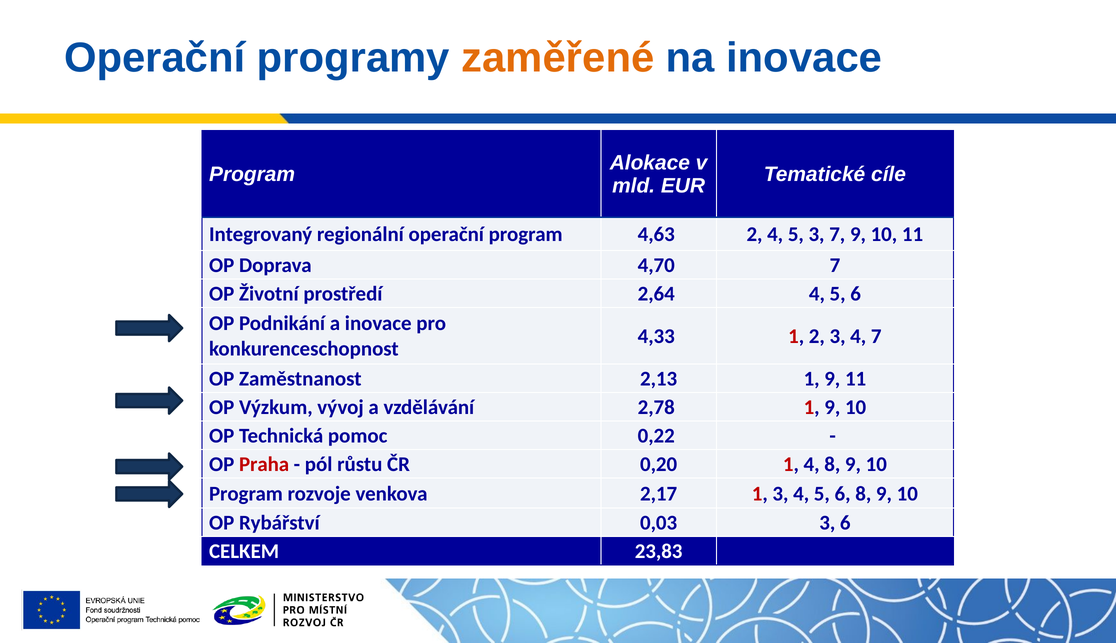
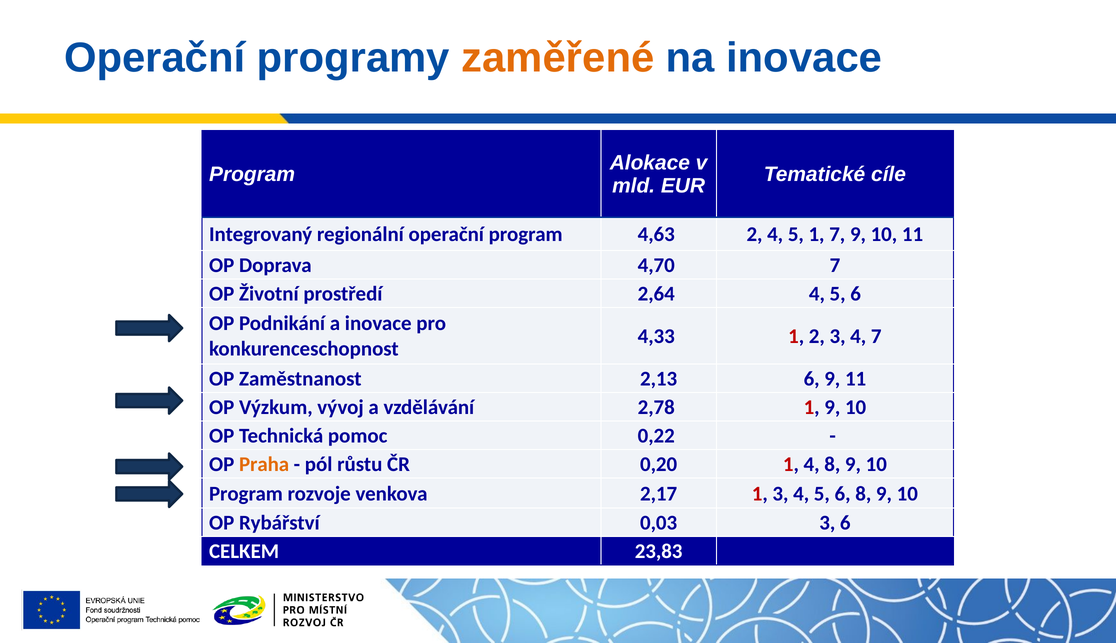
5 3: 3 -> 1 (817, 234)
2,13 1: 1 -> 6 (812, 379)
Praha colour: red -> orange (264, 464)
